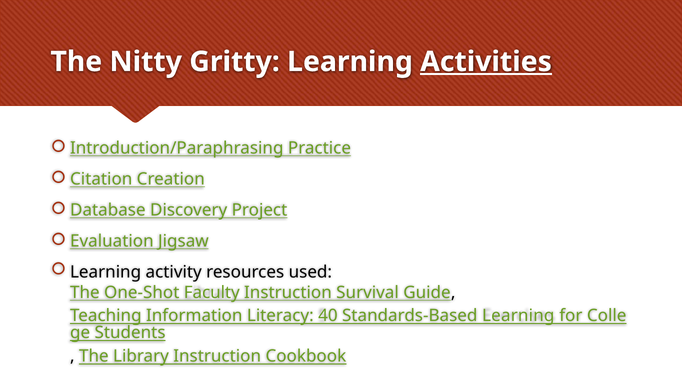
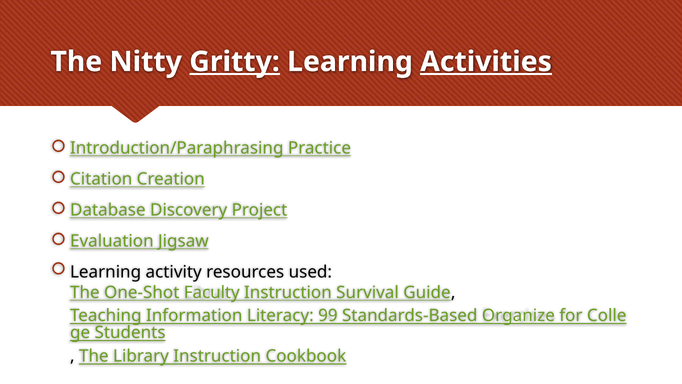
Gritty underline: none -> present (235, 62)
40: 40 -> 99 (328, 315)
Standards-Based Learning: Learning -> Organize (518, 315)
